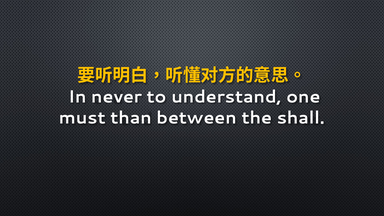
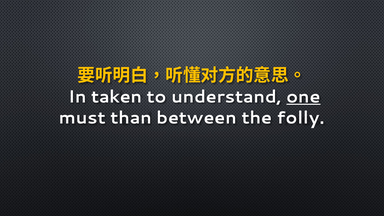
never: never -> taken (117, 97)
one underline: none -> present (303, 97)
shall: shall -> folly (301, 118)
